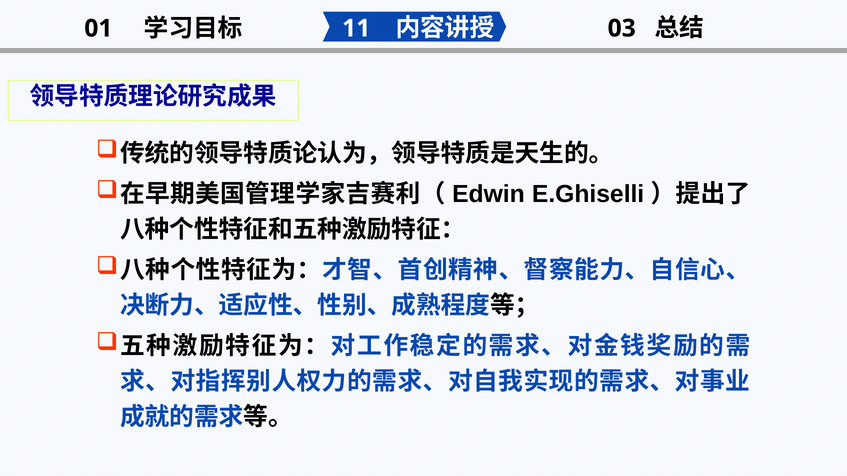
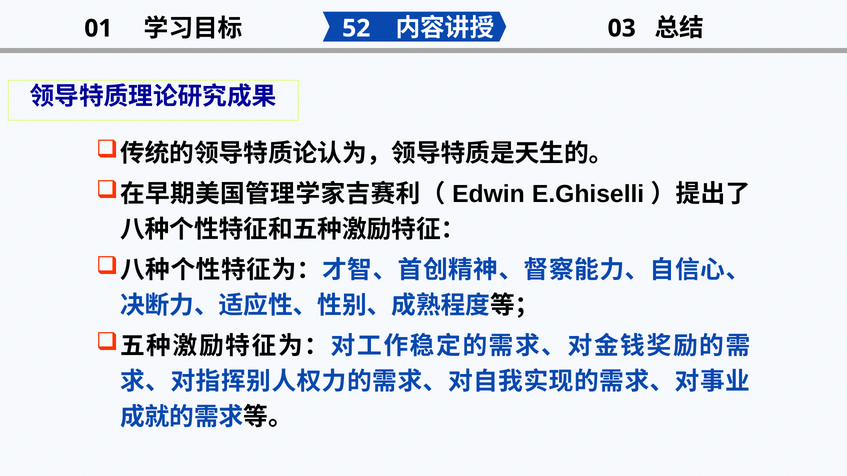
11: 11 -> 52 (356, 28)
